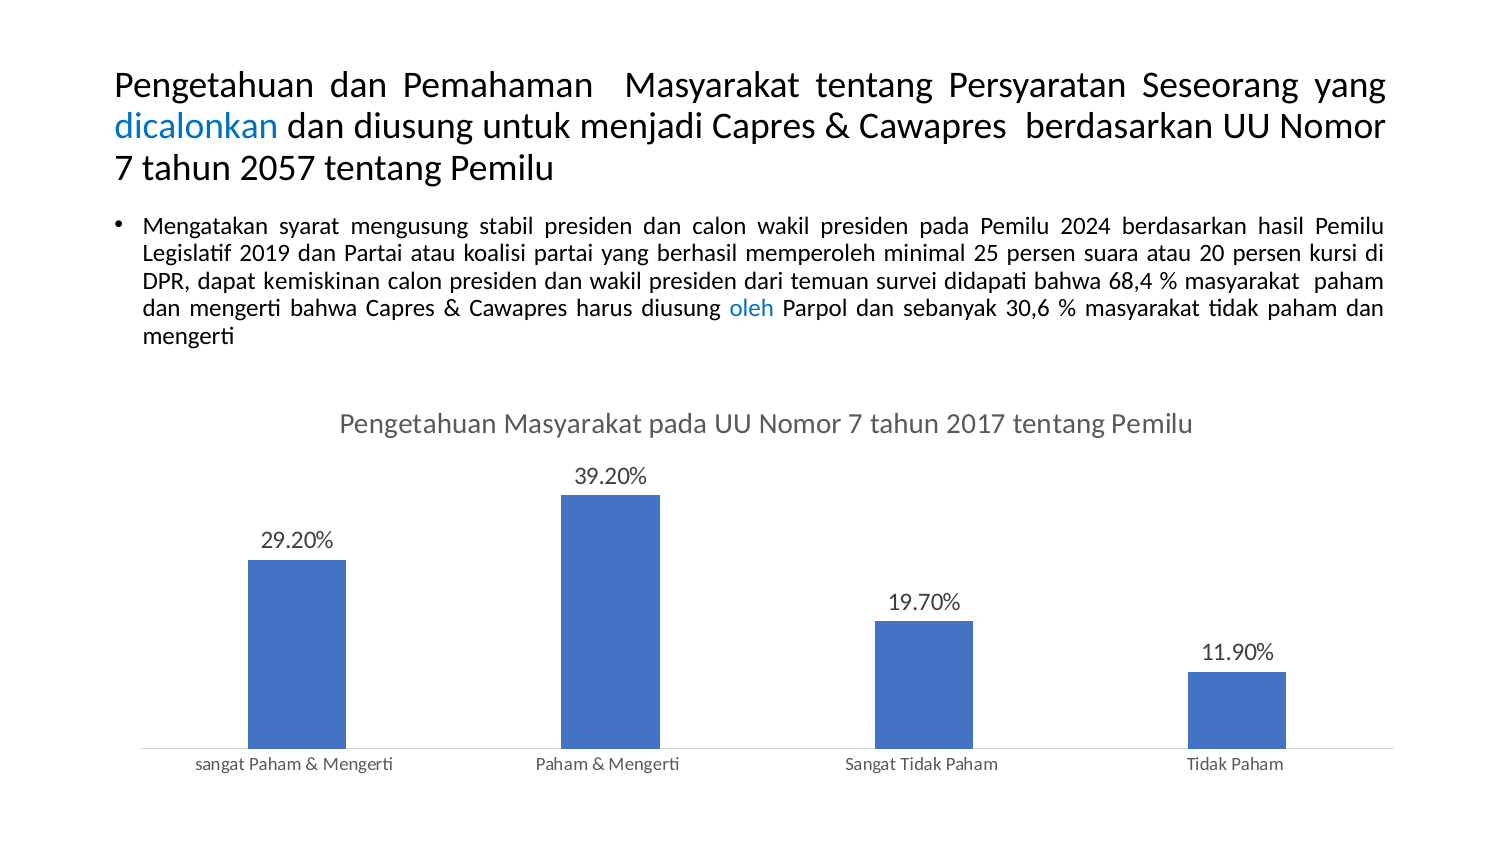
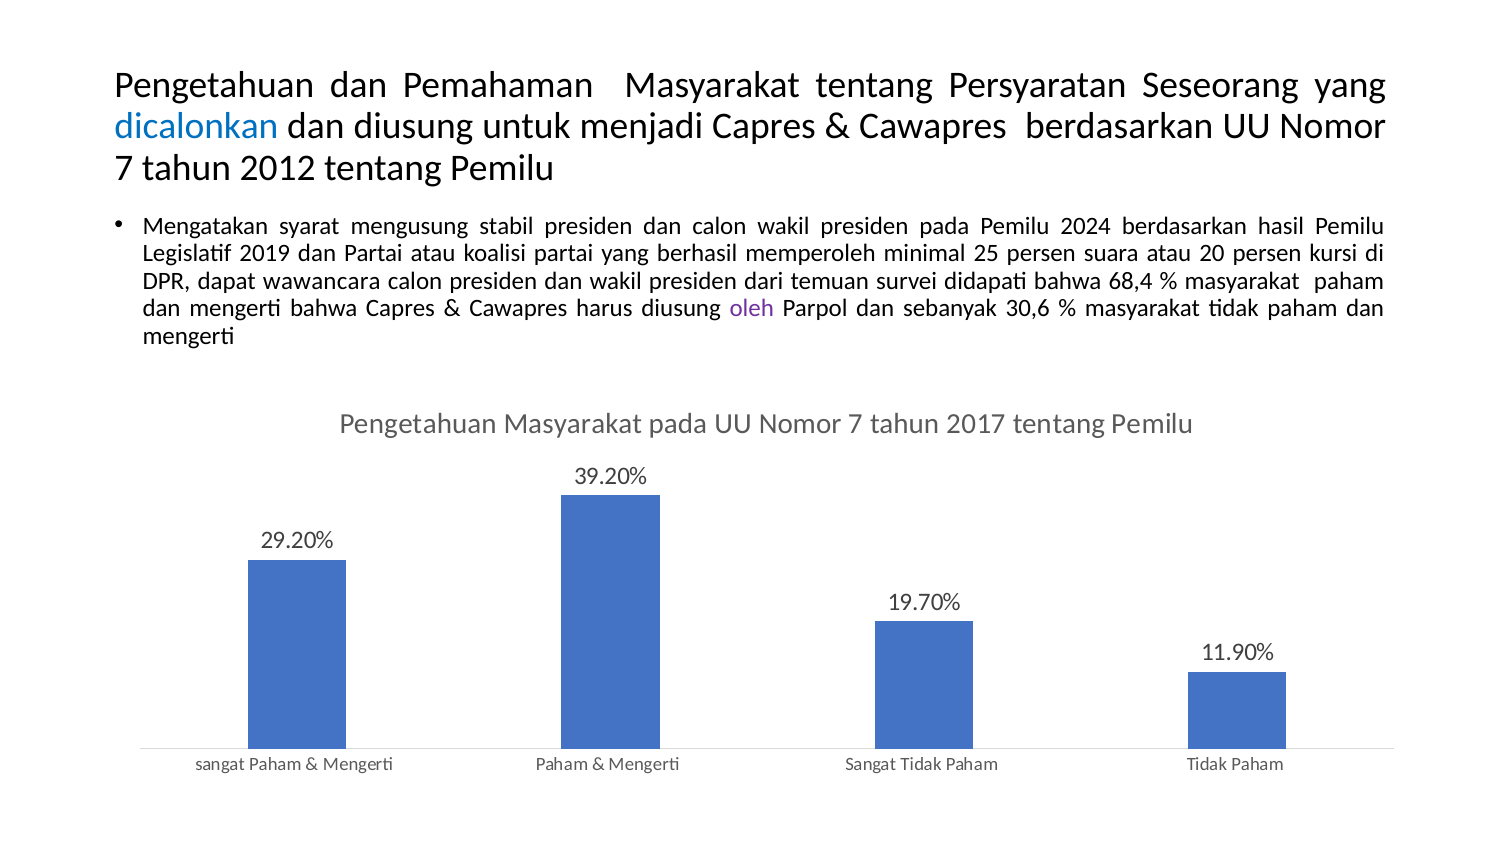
2057: 2057 -> 2012 (278, 168)
kemiskinan: kemiskinan -> wawancara (322, 281)
oleh colour: blue -> purple (752, 309)
